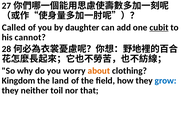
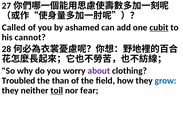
daughter: daughter -> ashamed (82, 27)
about colour: orange -> purple (99, 71)
Kingdom: Kingdom -> Troubled (19, 81)
land: land -> than (61, 81)
toil underline: none -> present (57, 91)
that: that -> fear (89, 91)
